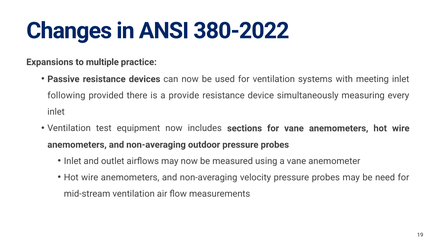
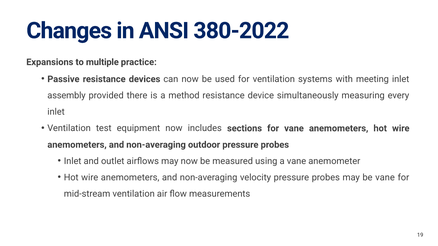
following: following -> assembly (67, 96)
provide: provide -> method (184, 96)
be need: need -> vane (385, 178)
